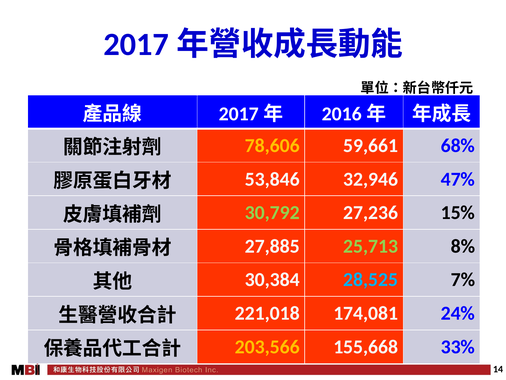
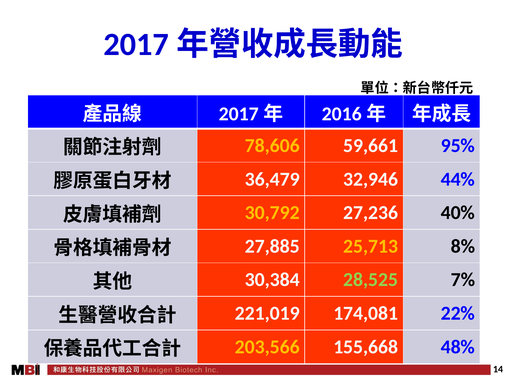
68%: 68% -> 95% (458, 145)
53,846: 53,846 -> 36,479 (272, 179)
47%: 47% -> 44% (458, 179)
30,792 colour: light green -> yellow (272, 212)
15%: 15% -> 40% (458, 212)
25,713 colour: light green -> yellow (371, 246)
28,525 colour: light blue -> light green (371, 279)
221,018: 221,018 -> 221,019 (267, 313)
24%: 24% -> 22% (458, 313)
33%: 33% -> 48% (458, 346)
